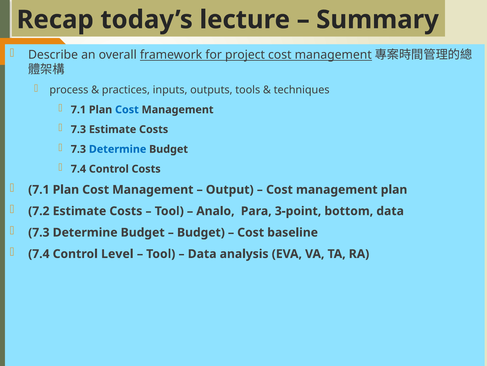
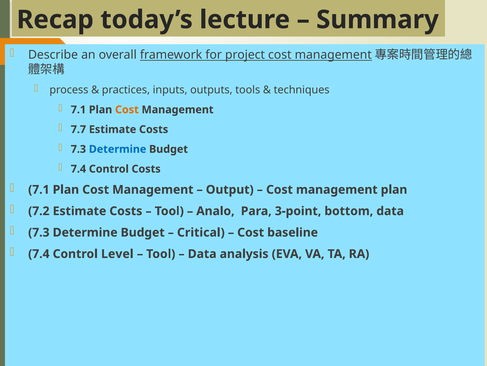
Cost colour: blue -> orange (127, 109)
7.3: 7.3 -> 7.7 (78, 129)
Budget: Budget -> Critical (201, 232)
